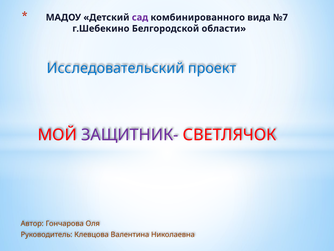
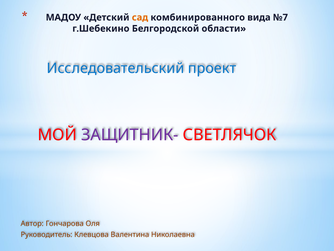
сад colour: purple -> orange (140, 17)
